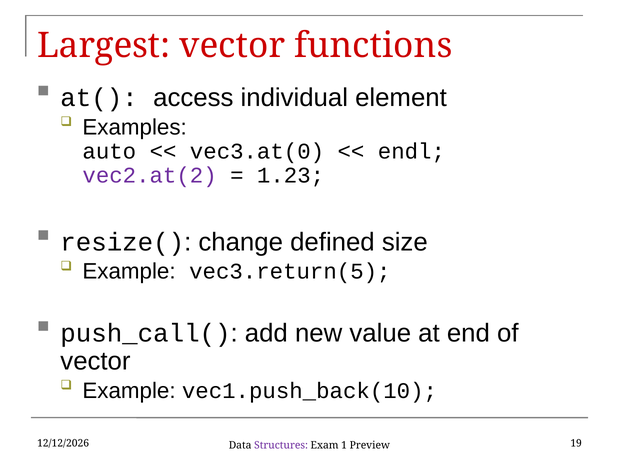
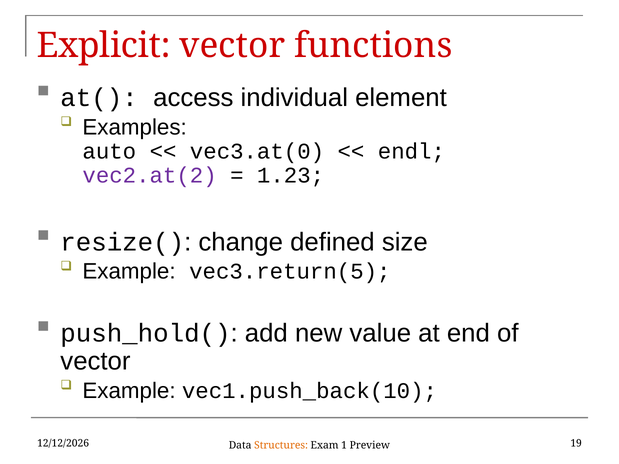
Largest: Largest -> Explicit (104, 46)
push_call(: push_call( -> push_hold( (145, 334)
Structures colour: purple -> orange (281, 445)
